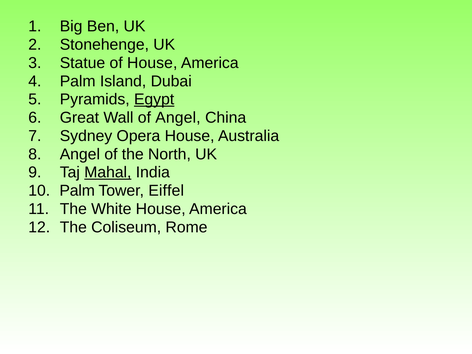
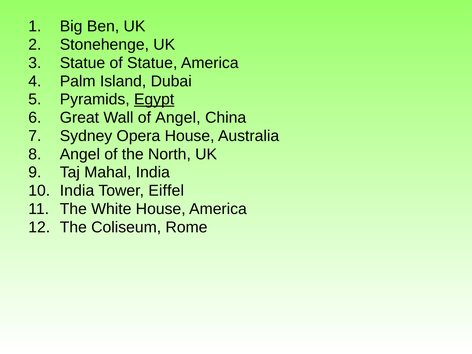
of House: House -> Statue (152, 63)
Mahal underline: present -> none (108, 172)
Palm: Palm -> India (77, 191)
